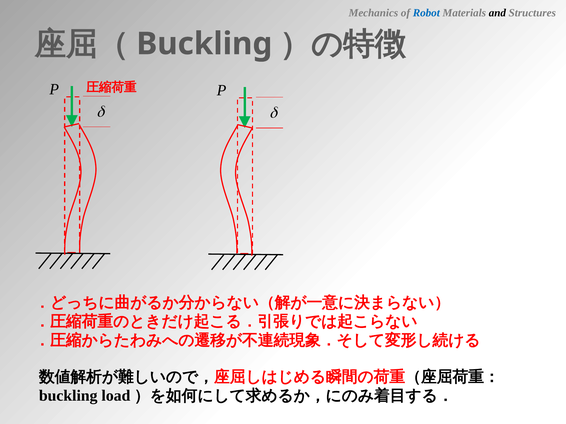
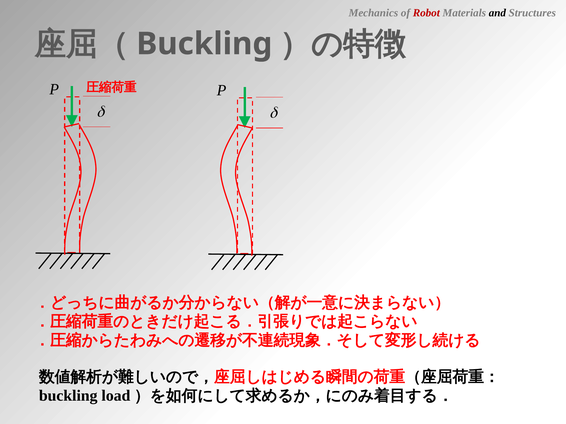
Robot colour: blue -> red (426, 13)
